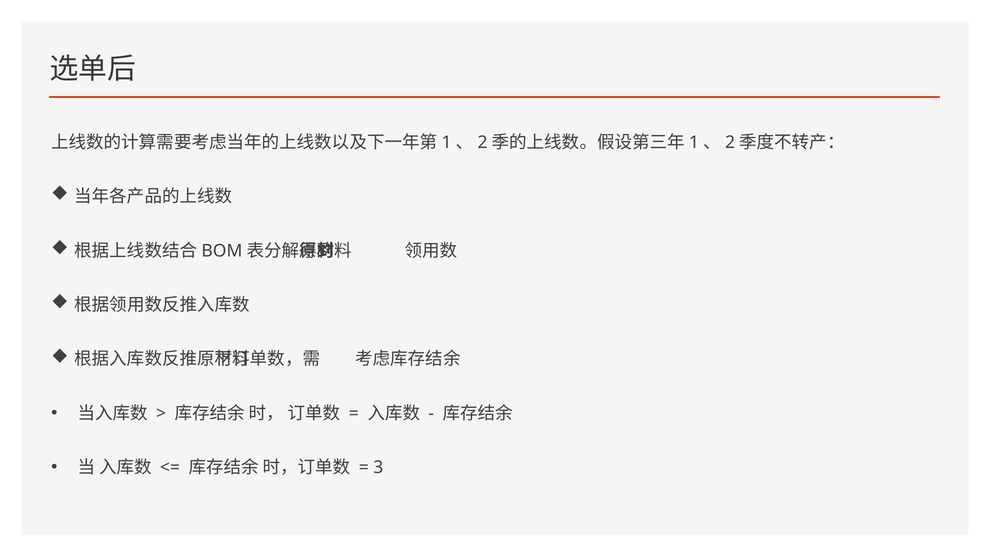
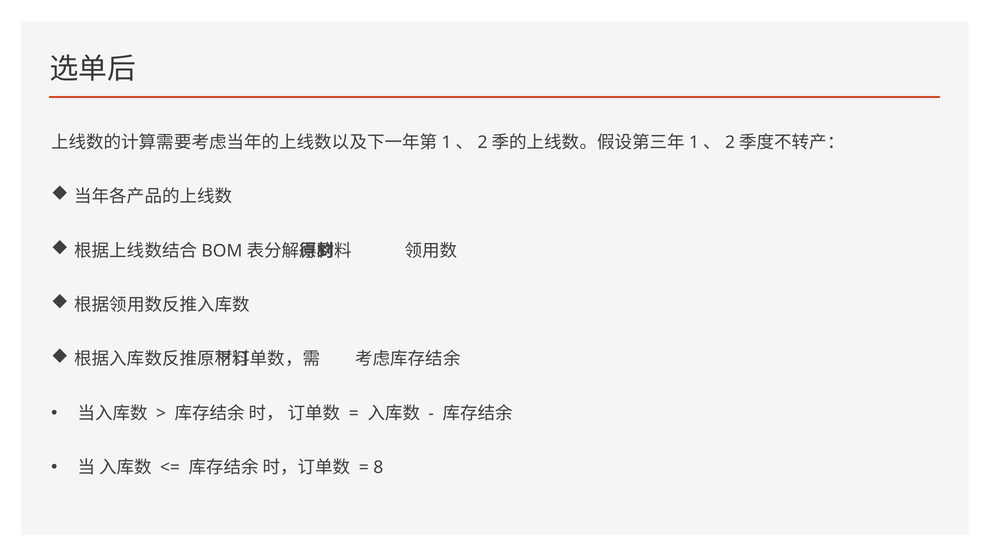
3: 3 -> 8 (378, 468)
